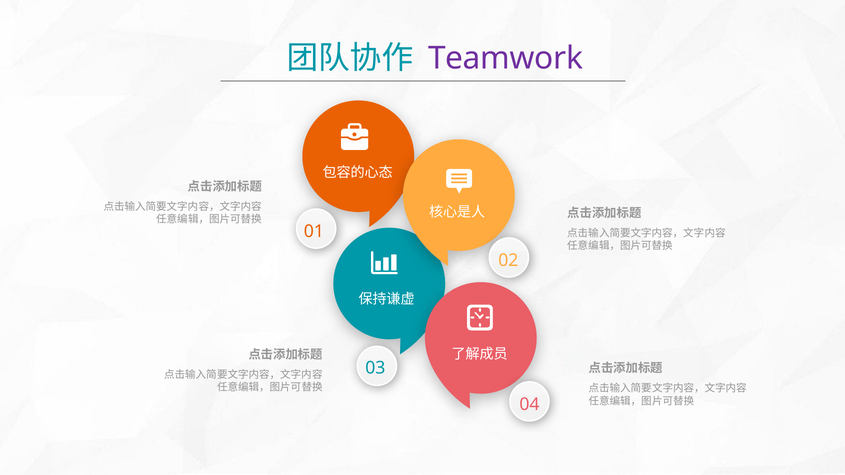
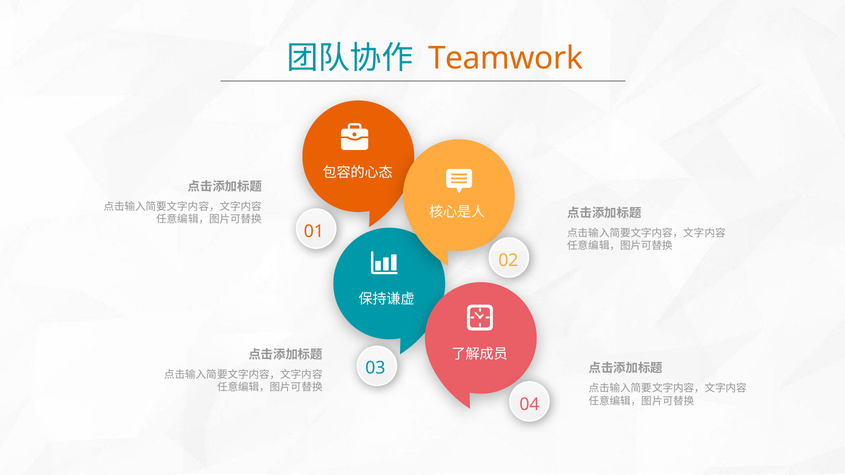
Teamwork colour: purple -> orange (505, 58)
